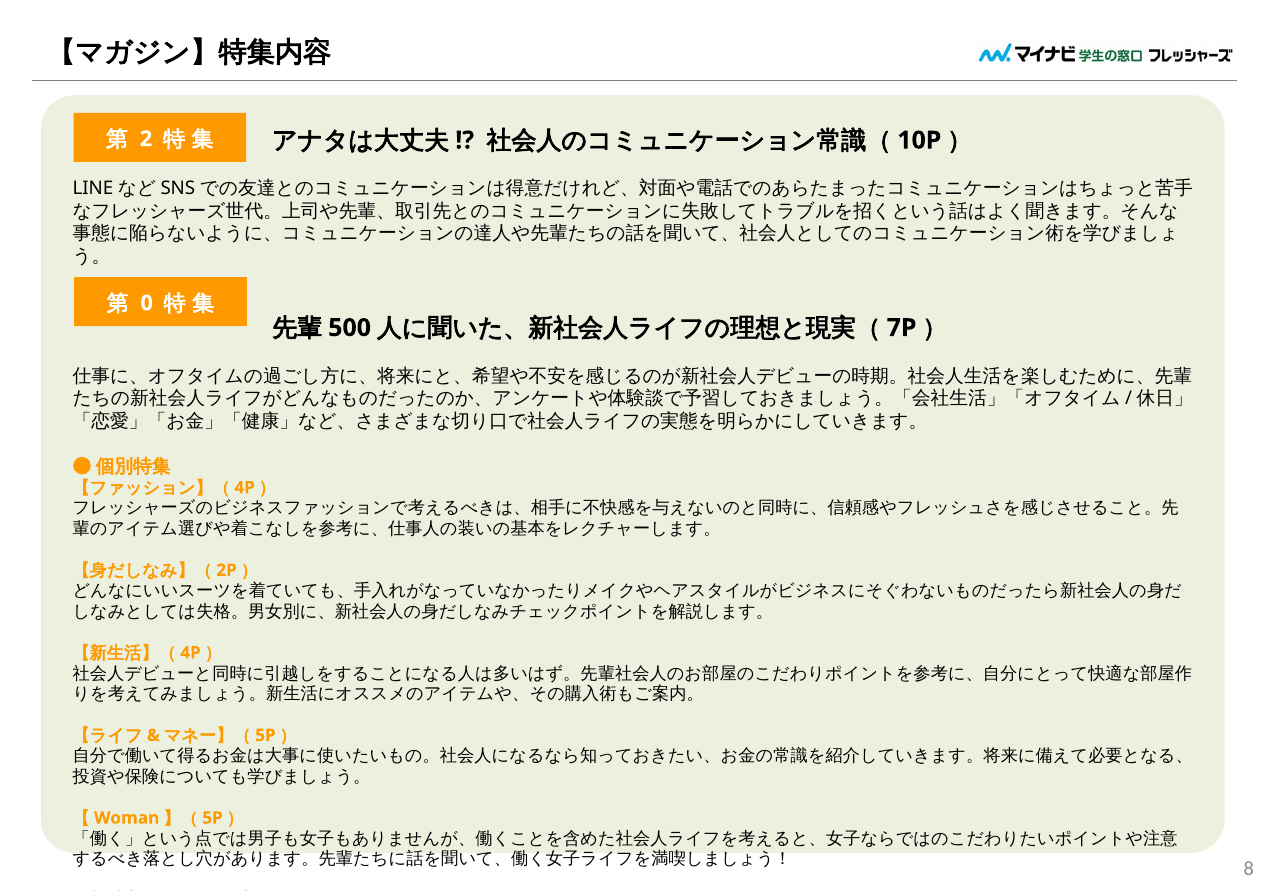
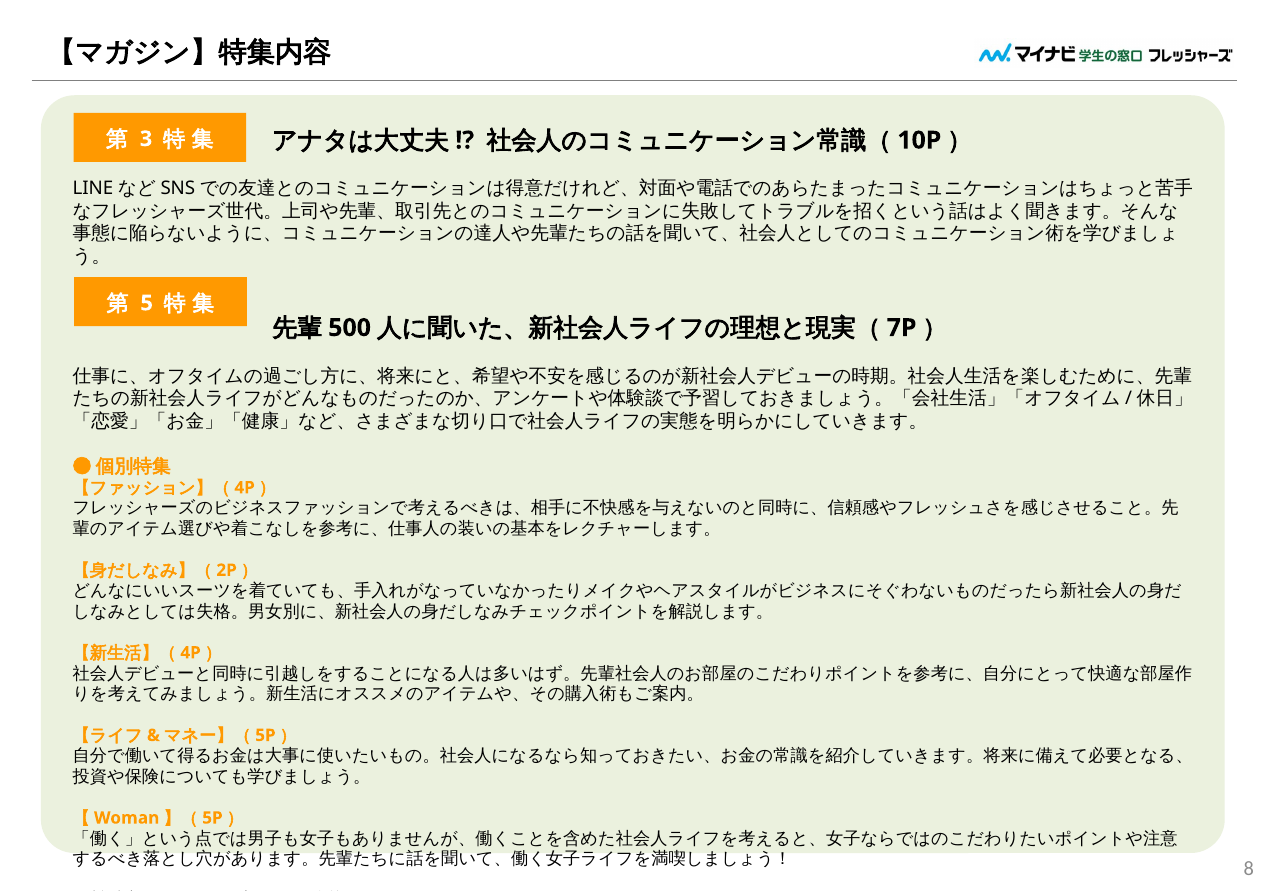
2: 2 -> 3 (146, 139)
0: 0 -> 5 (147, 303)
